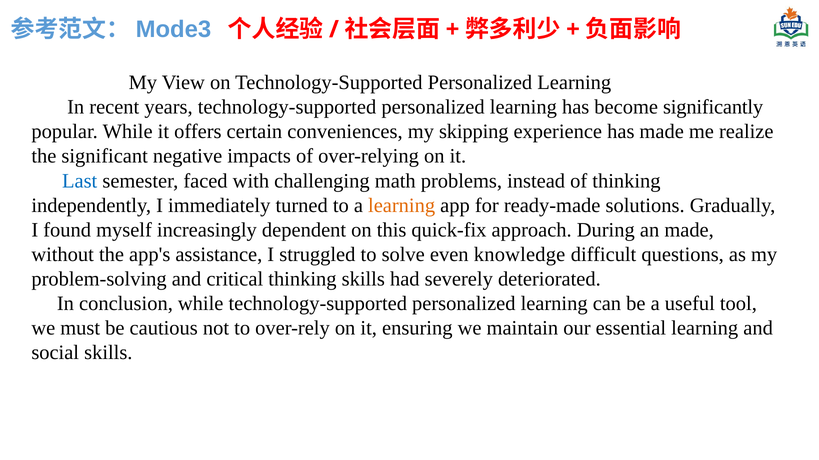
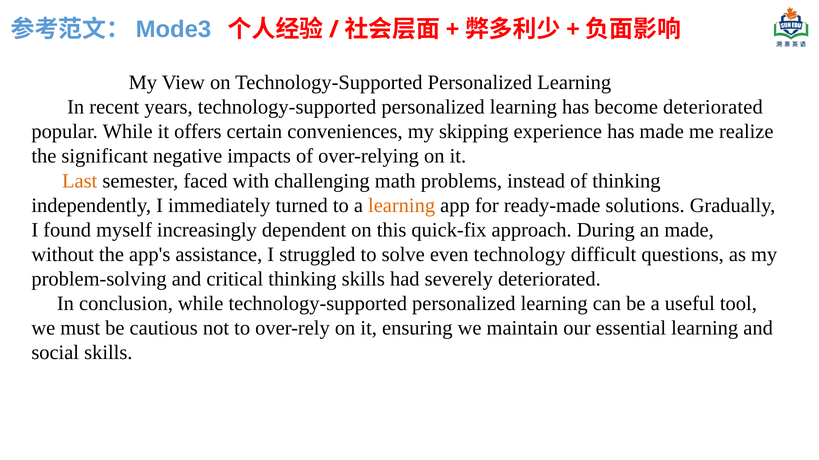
become significantly: significantly -> deteriorated (713, 107)
Last colour: blue -> orange (80, 181)
knowledge: knowledge -> technology (520, 255)
